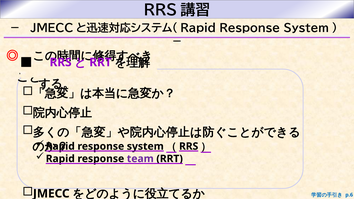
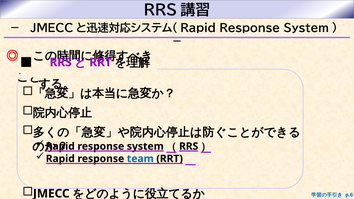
team colour: purple -> blue (140, 159)
